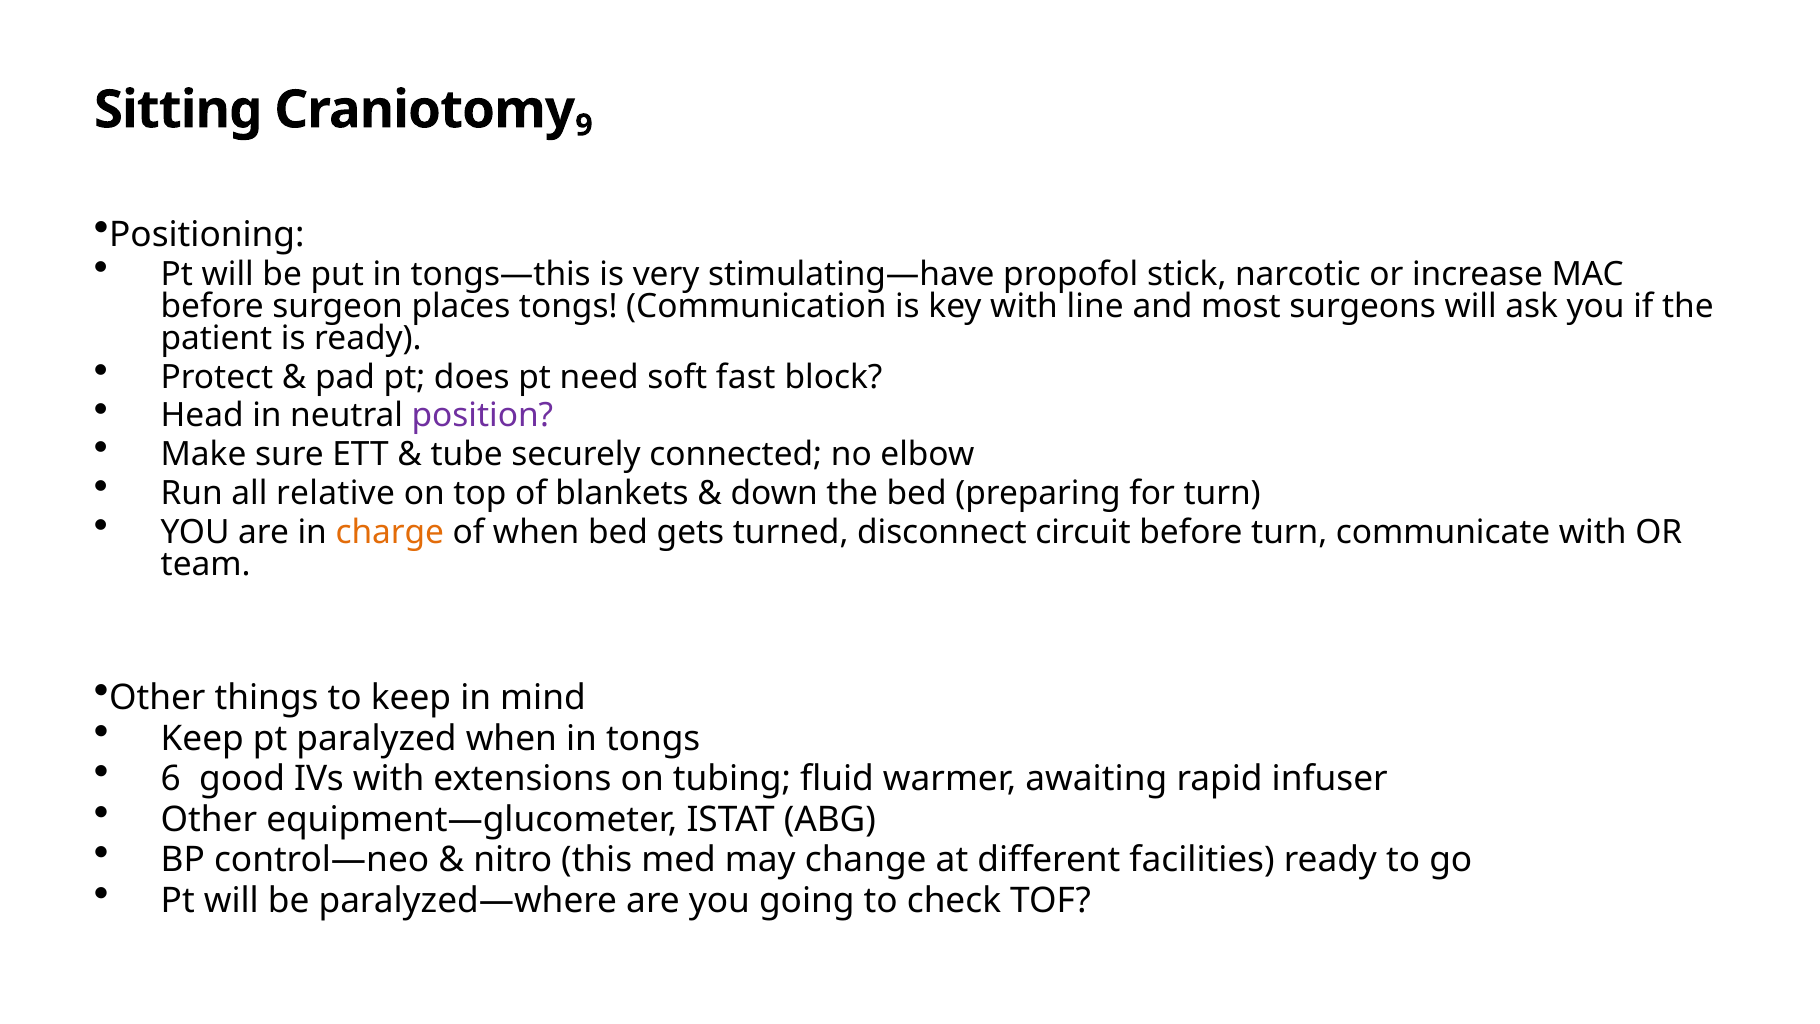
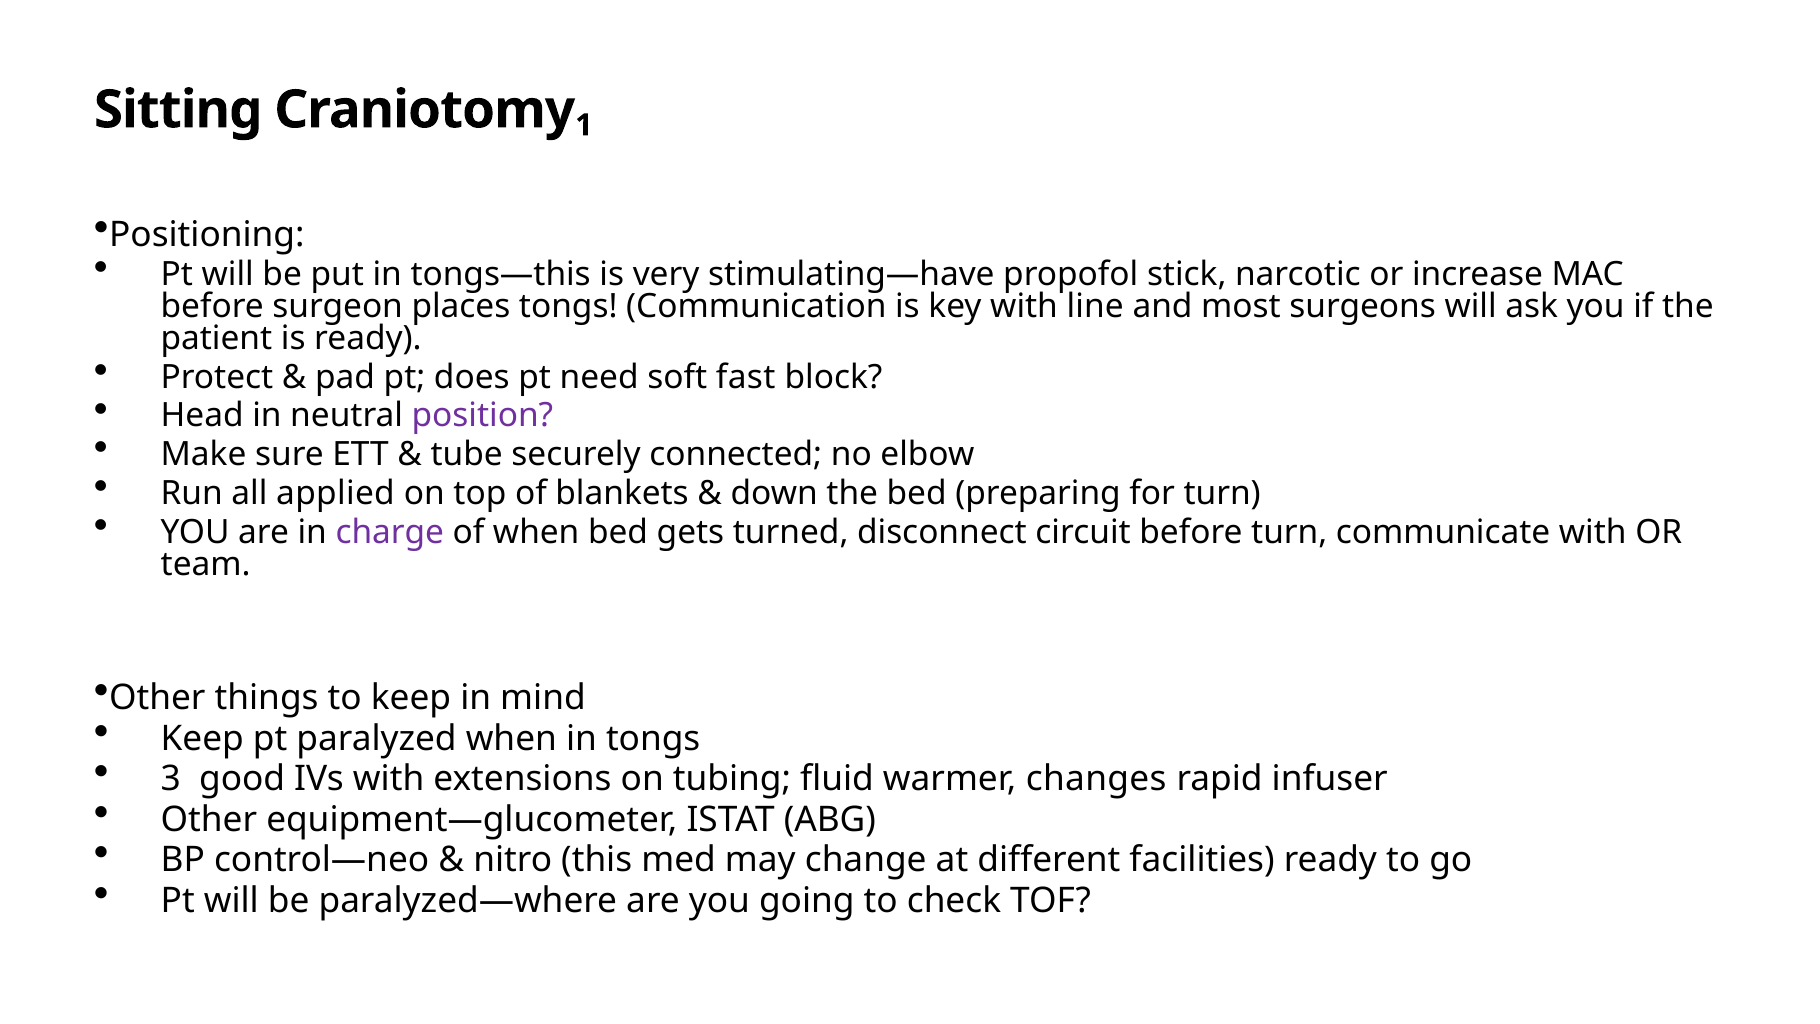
9: 9 -> 1 (584, 125)
relative: relative -> applied (335, 493)
charge colour: orange -> purple (390, 532)
6: 6 -> 3 (171, 779)
awaiting: awaiting -> changes (1096, 779)
